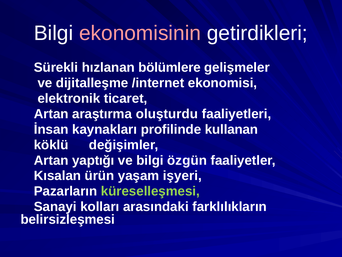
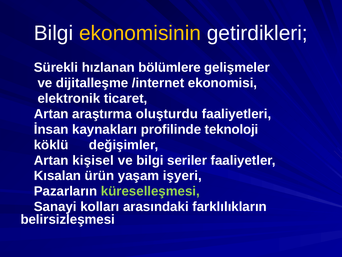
ekonomisinin colour: pink -> yellow (140, 33)
kullanan: kullanan -> teknoloji (231, 129)
yaptığı: yaptığı -> kişisel (93, 160)
özgün: özgün -> seriler (187, 160)
